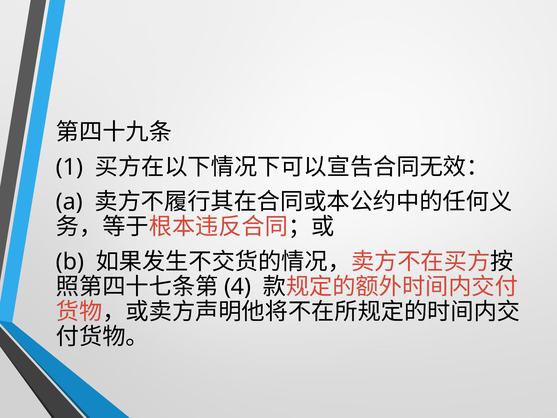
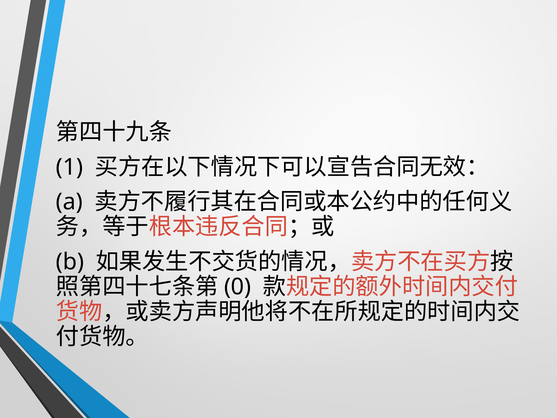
4: 4 -> 0 (238, 287)
